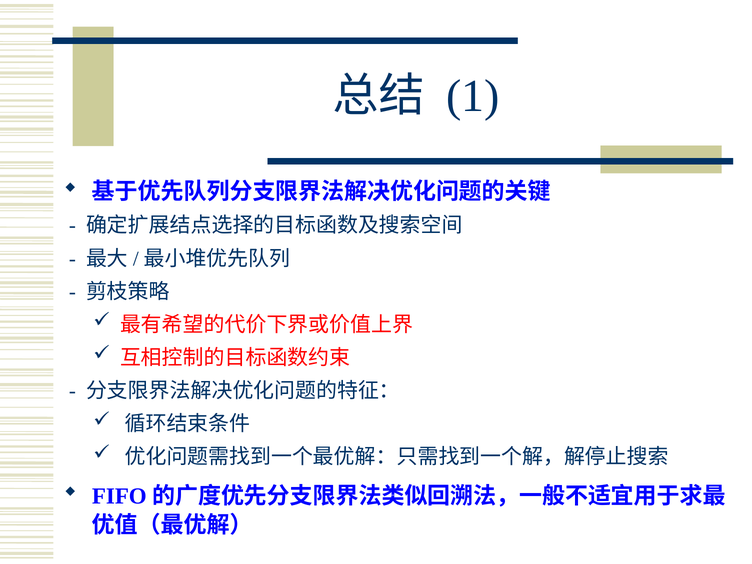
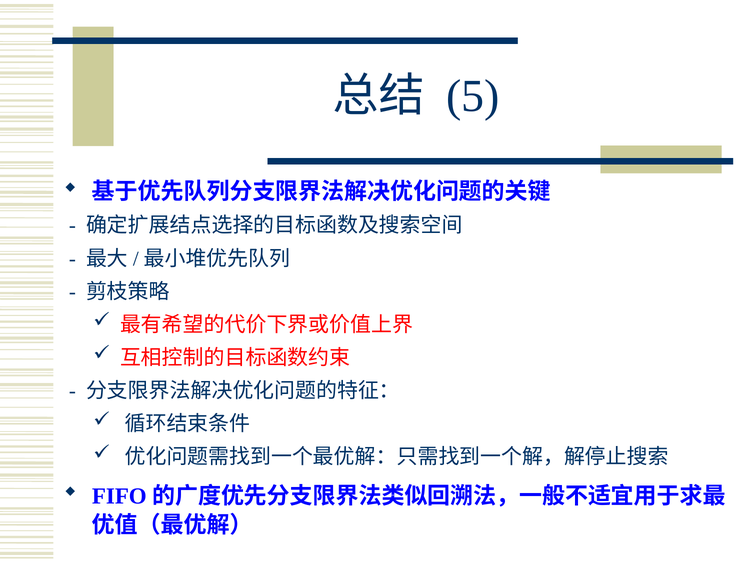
1: 1 -> 5 (473, 96)
